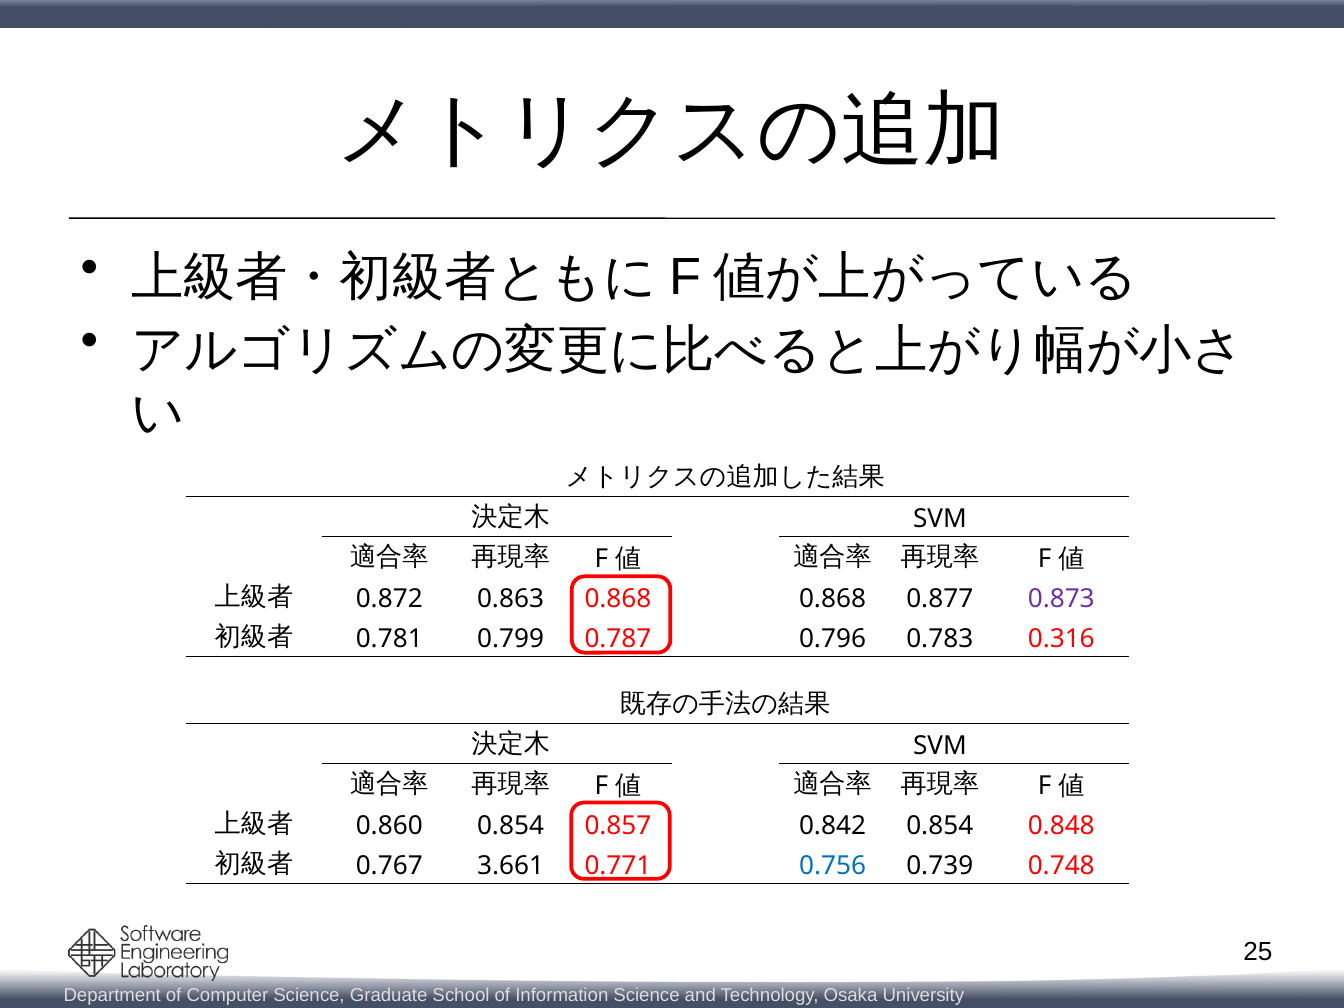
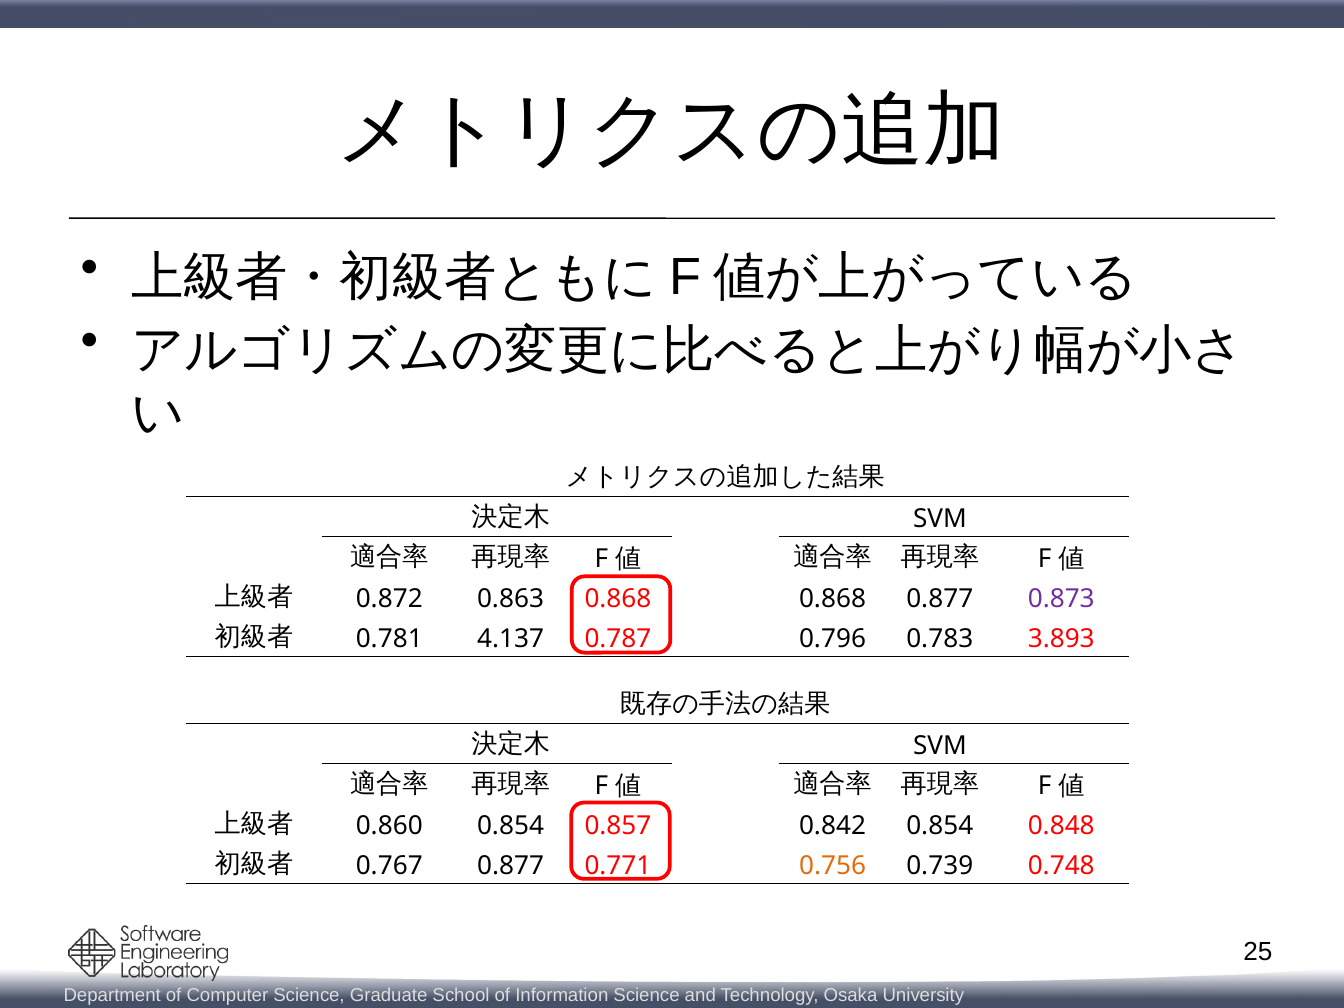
0.799: 0.799 -> 4.137 (511, 639)
0.316: 0.316 -> 3.893 (1061, 639)
0.767 3.661: 3.661 -> 0.877 (511, 866)
0.756 colour: blue -> orange (833, 866)
